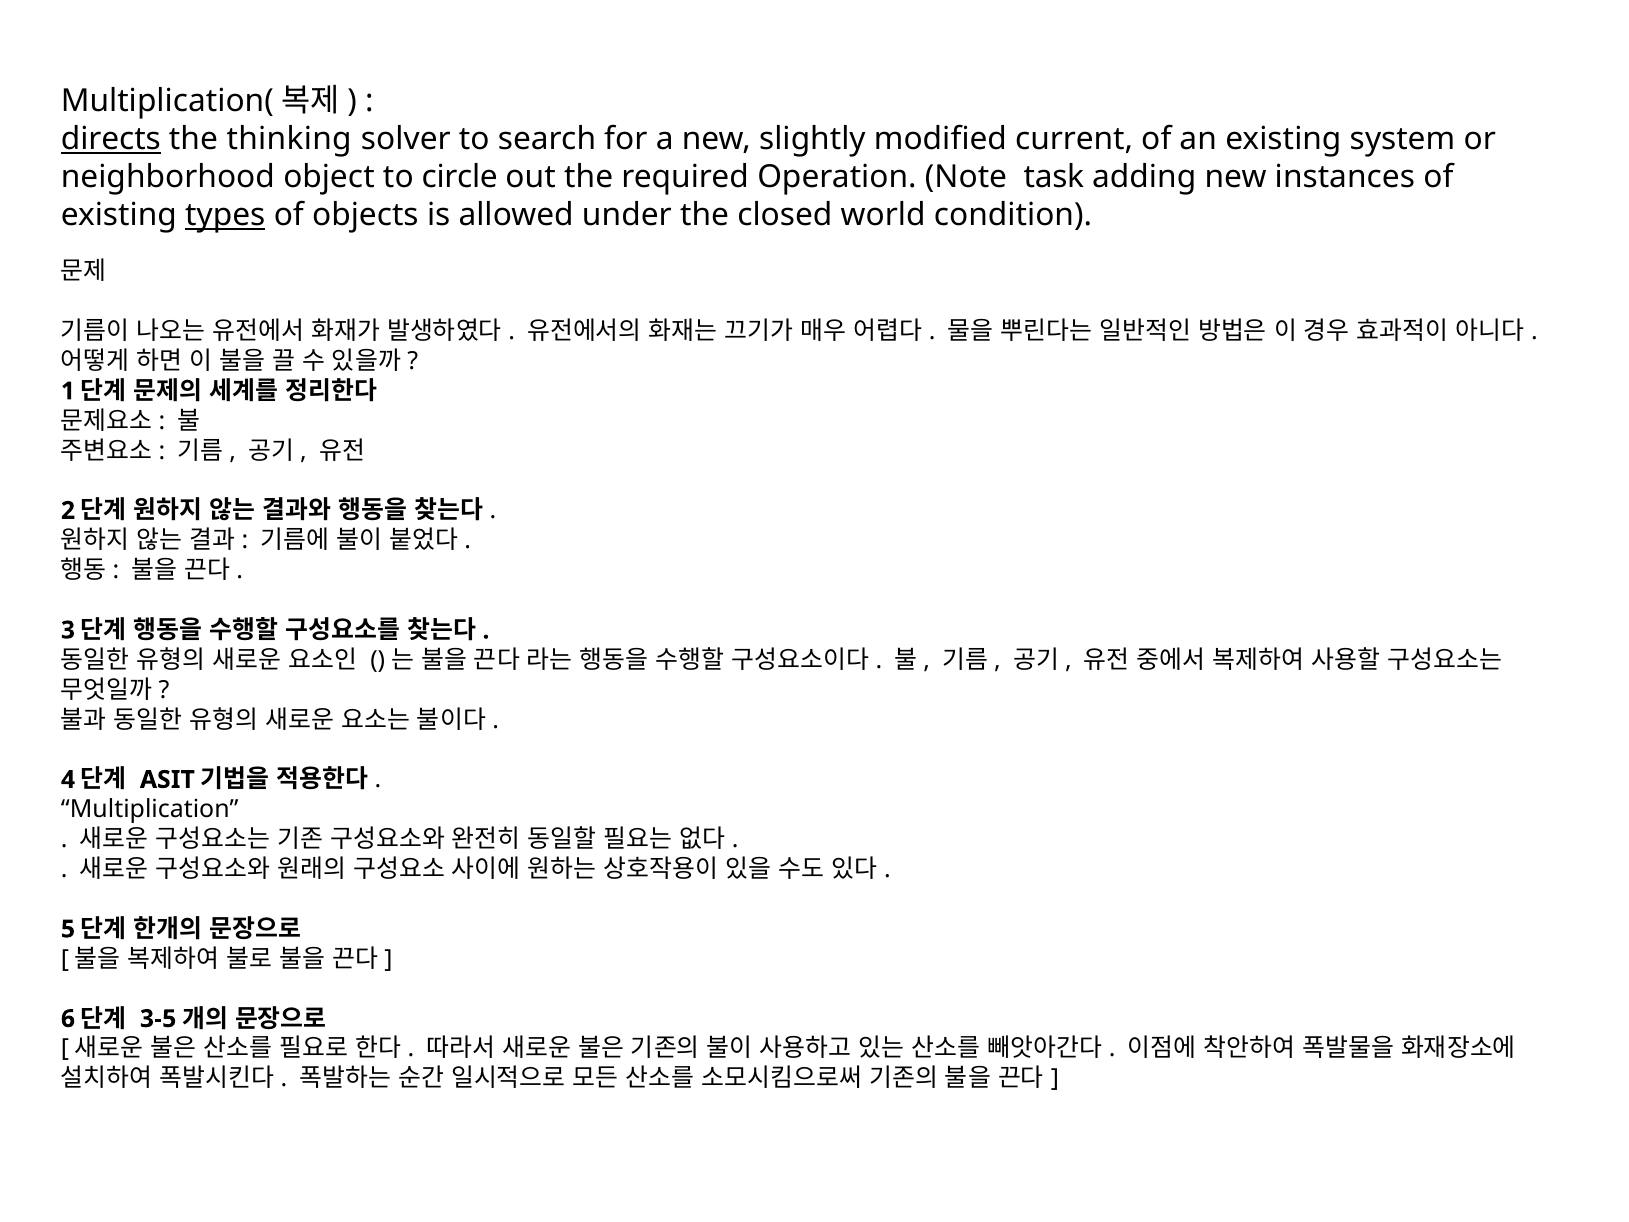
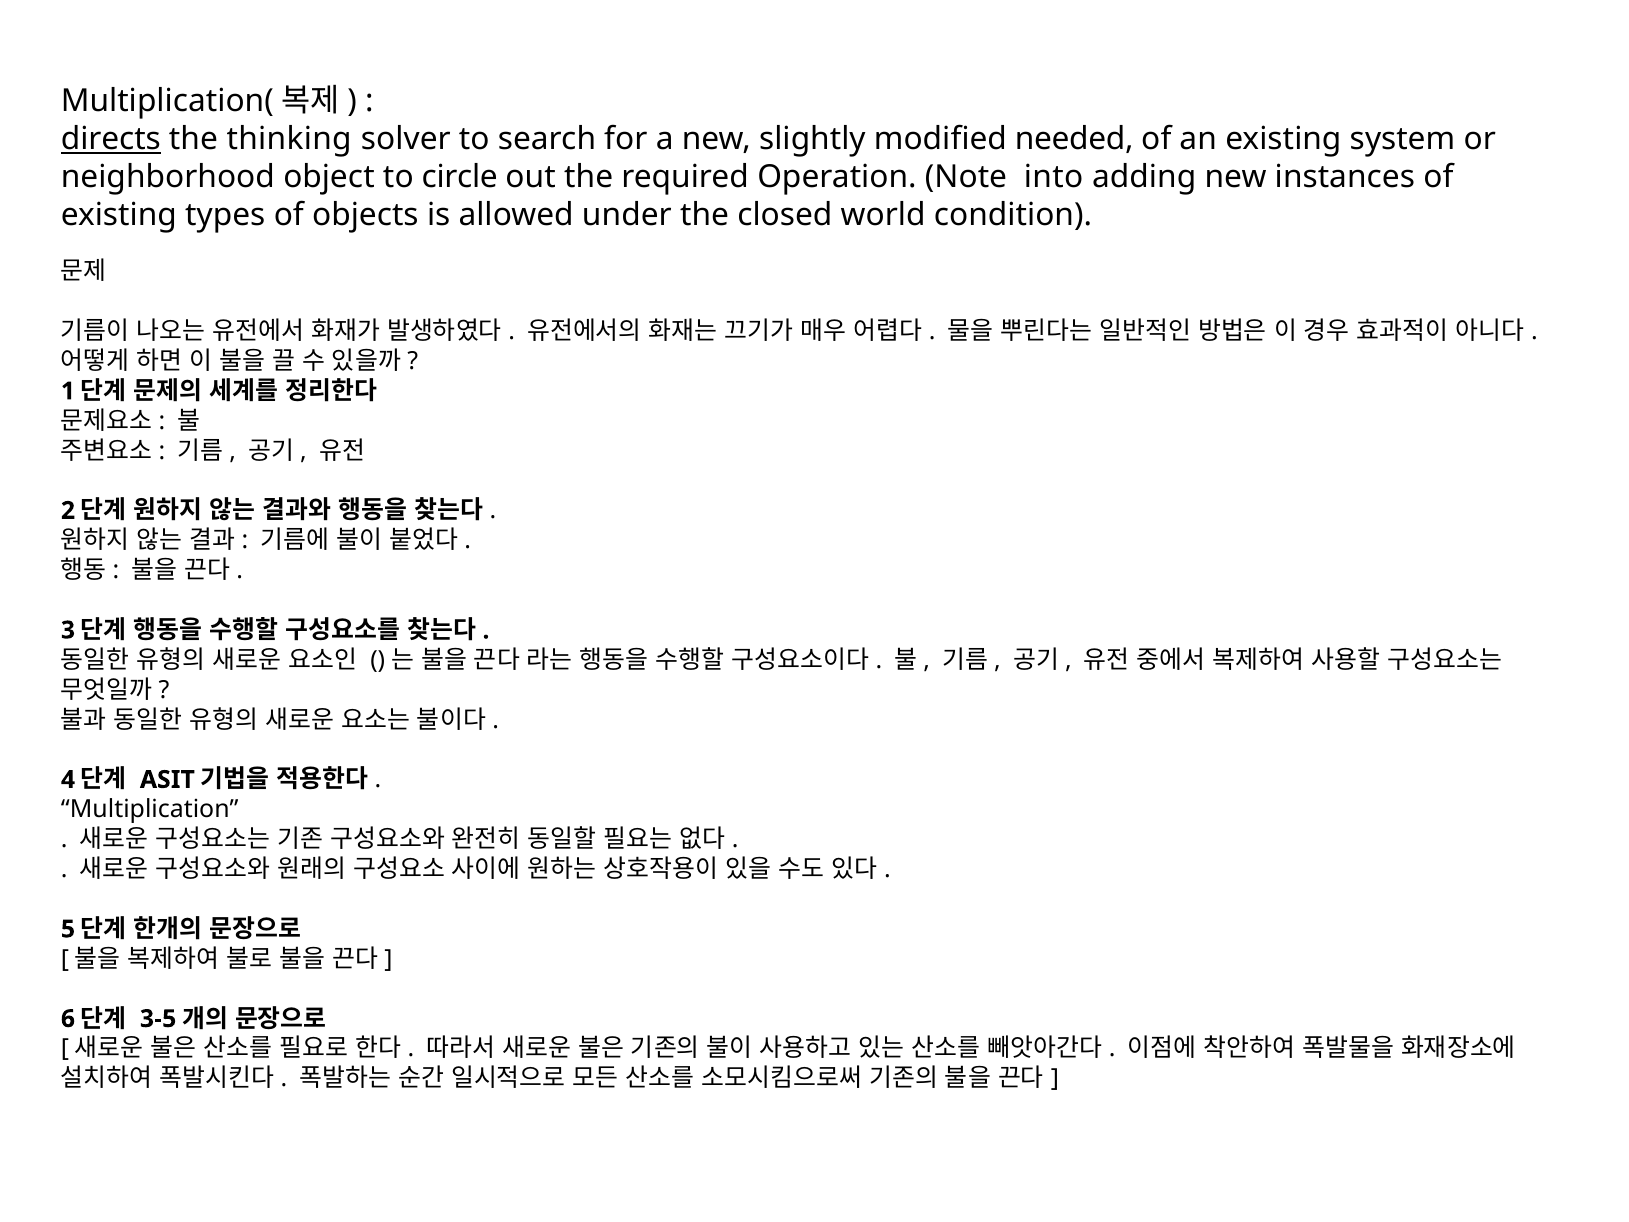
current: current -> needed (1074, 139)
task: task -> into (1054, 177)
types underline: present -> none (225, 215)
